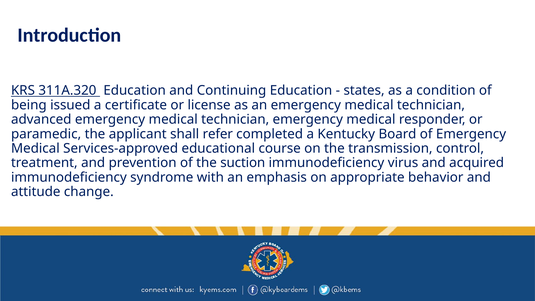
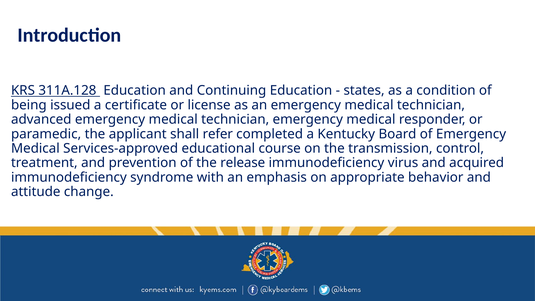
311A.320: 311A.320 -> 311A.128 (67, 90)
suction: suction -> release (243, 163)
